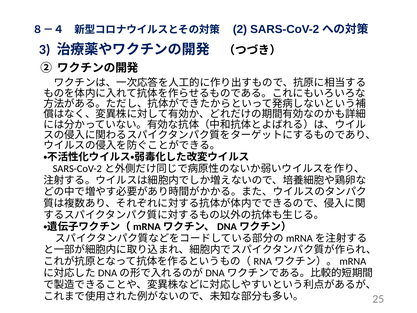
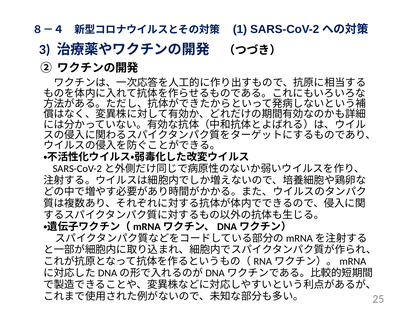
2: 2 -> 1 (240, 29)
